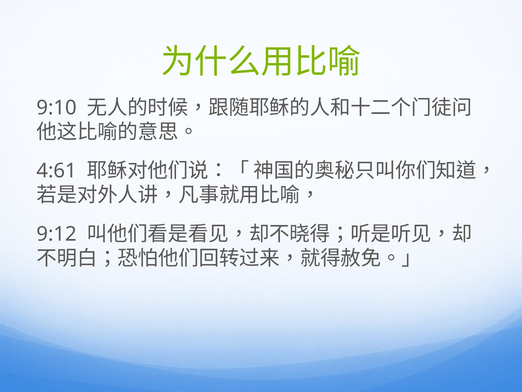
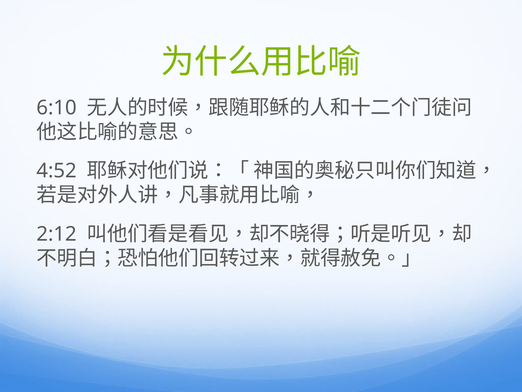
9:10: 9:10 -> 6:10 (57, 108)
4:61: 4:61 -> 4:52 (57, 171)
9:12: 9:12 -> 2:12 (57, 234)
